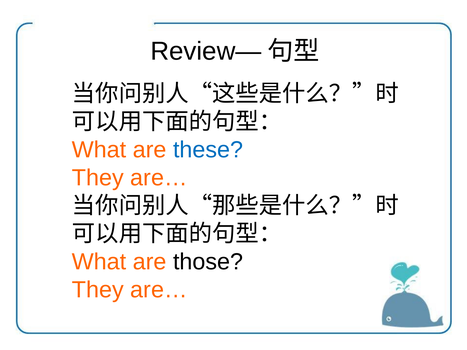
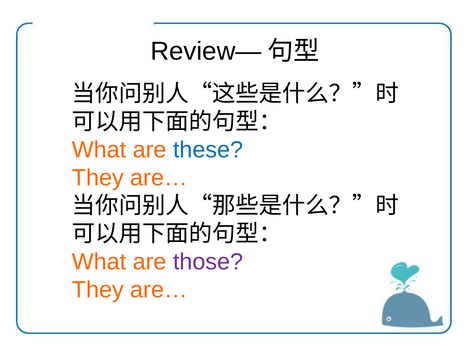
those colour: black -> purple (208, 262)
